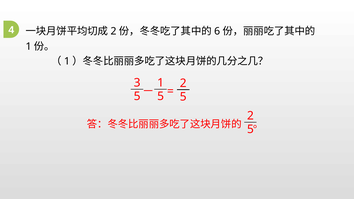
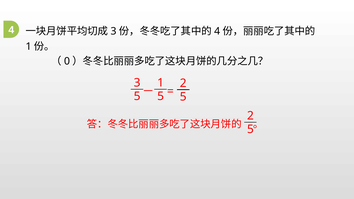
2: 2 -> 3 (113, 31)
6: 6 -> 4 (217, 31)
1: 1 -> 0 (67, 61)
